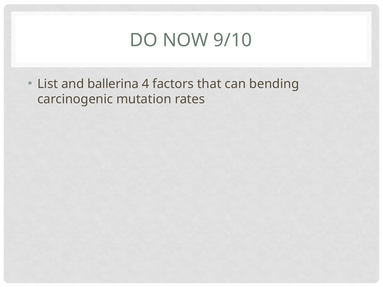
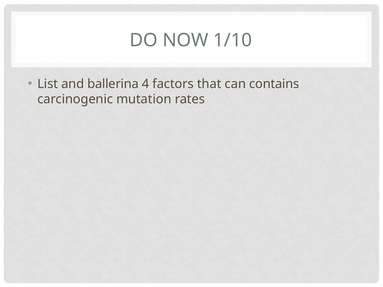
9/10: 9/10 -> 1/10 (233, 40)
bending: bending -> contains (274, 84)
